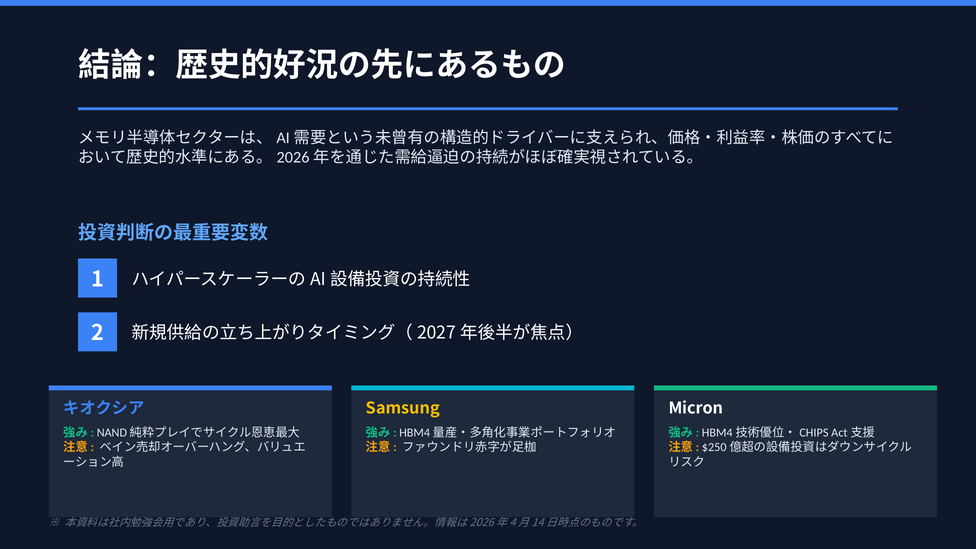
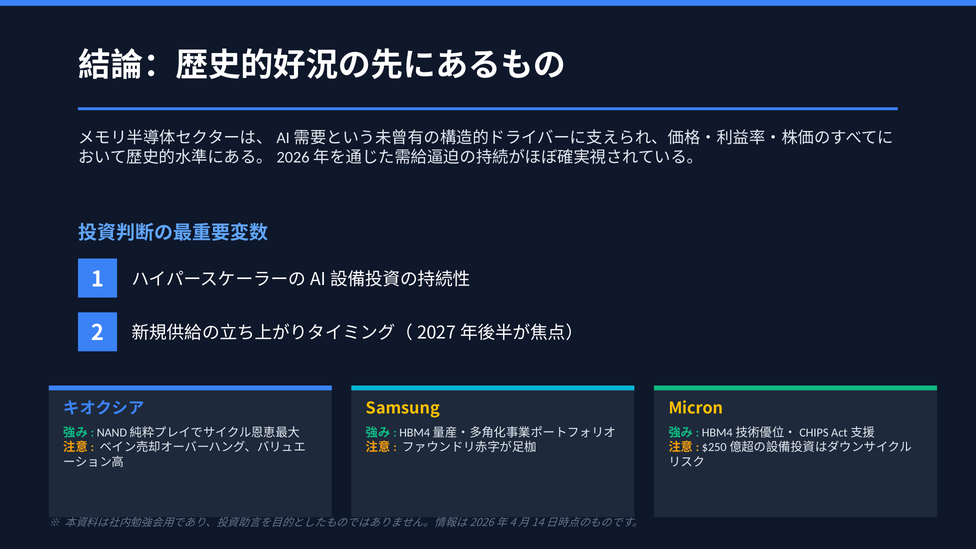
Micron colour: white -> yellow (696, 409)
